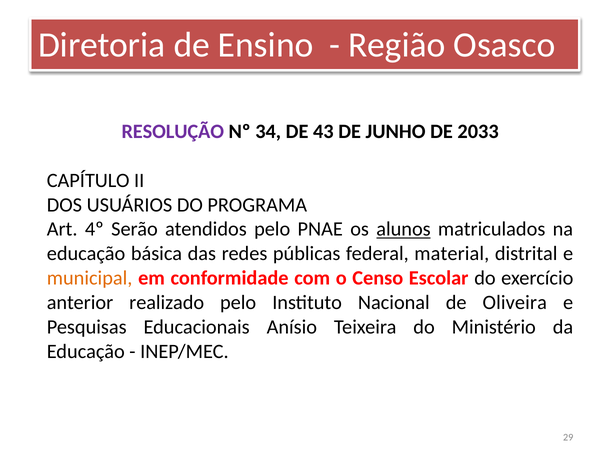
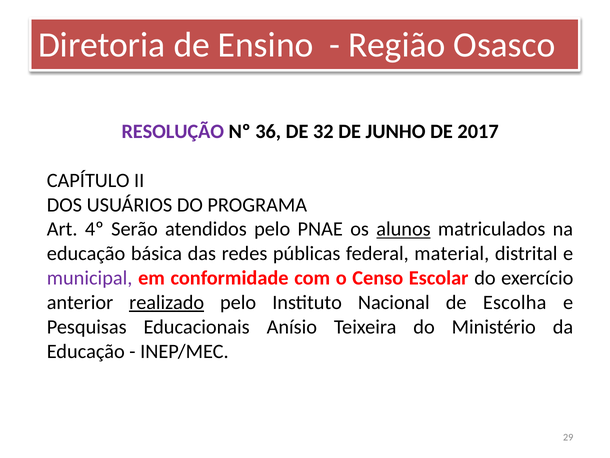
34: 34 -> 36 (268, 131)
43: 43 -> 32 (323, 131)
2033: 2033 -> 2017 (478, 131)
municipal colour: orange -> purple (90, 278)
realizado underline: none -> present (167, 302)
Oliveira: Oliveira -> Escolha (515, 302)
